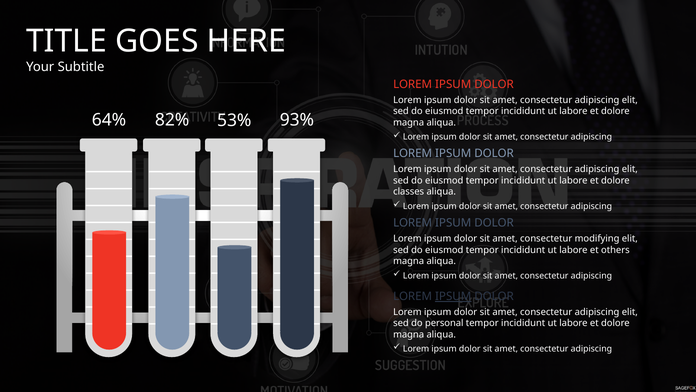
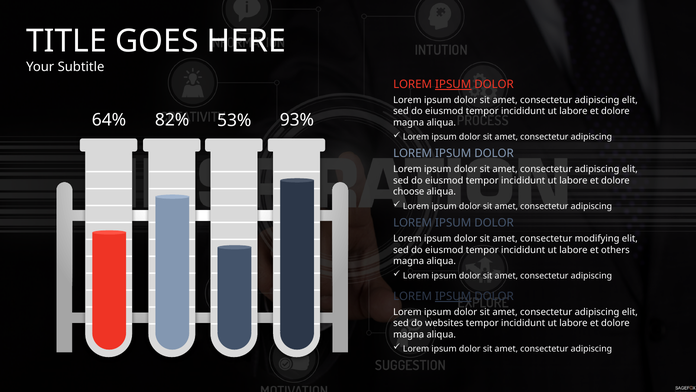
IPSUM underline: none -> present (453, 84)
classes: classes -> choose (409, 192)
personal: personal -> websites (444, 323)
